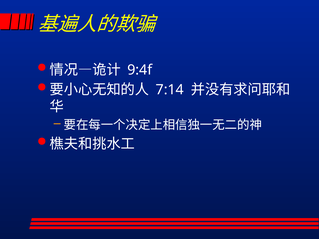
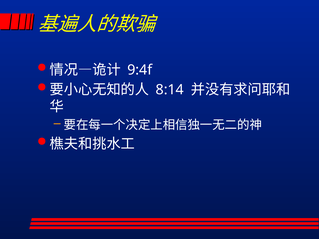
7:14: 7:14 -> 8:14 (170, 90)
